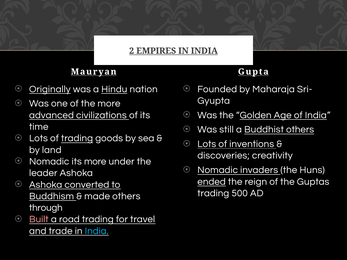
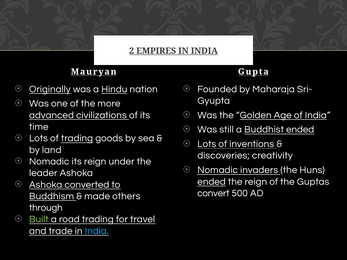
Buddhist others: others -> ended (300, 130)
its more: more -> reign (95, 162)
trading: trading -> convert (213, 193)
Built colour: pink -> light green (39, 220)
